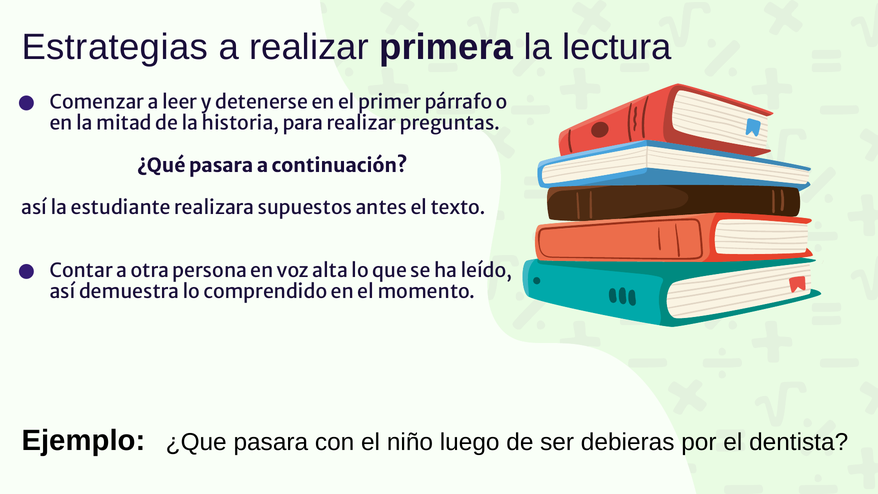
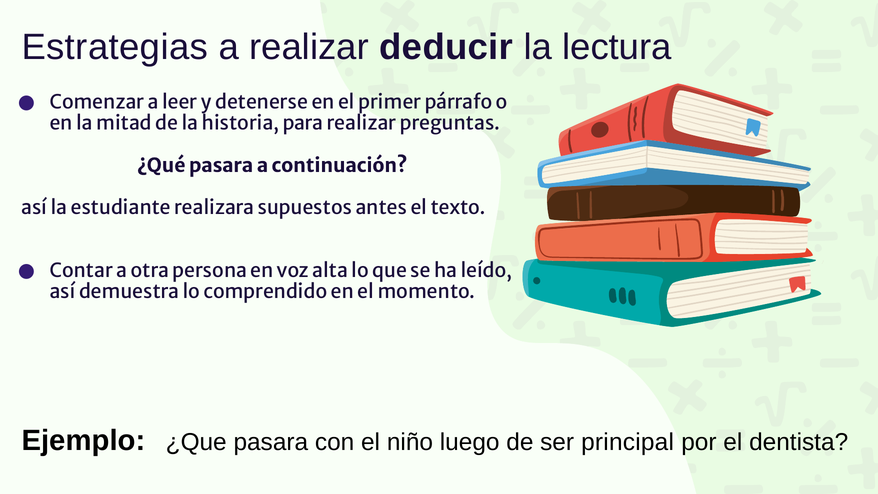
primera: primera -> deducir (446, 47)
debieras: debieras -> principal (628, 442)
